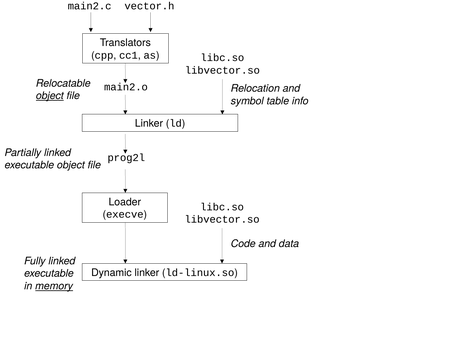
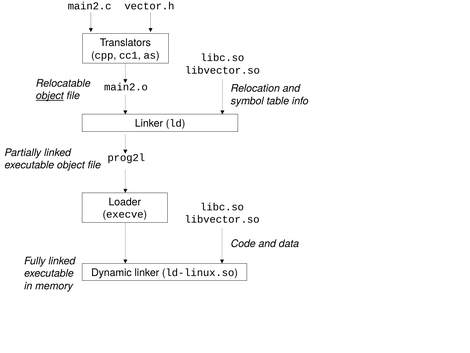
memory underline: present -> none (54, 286)
